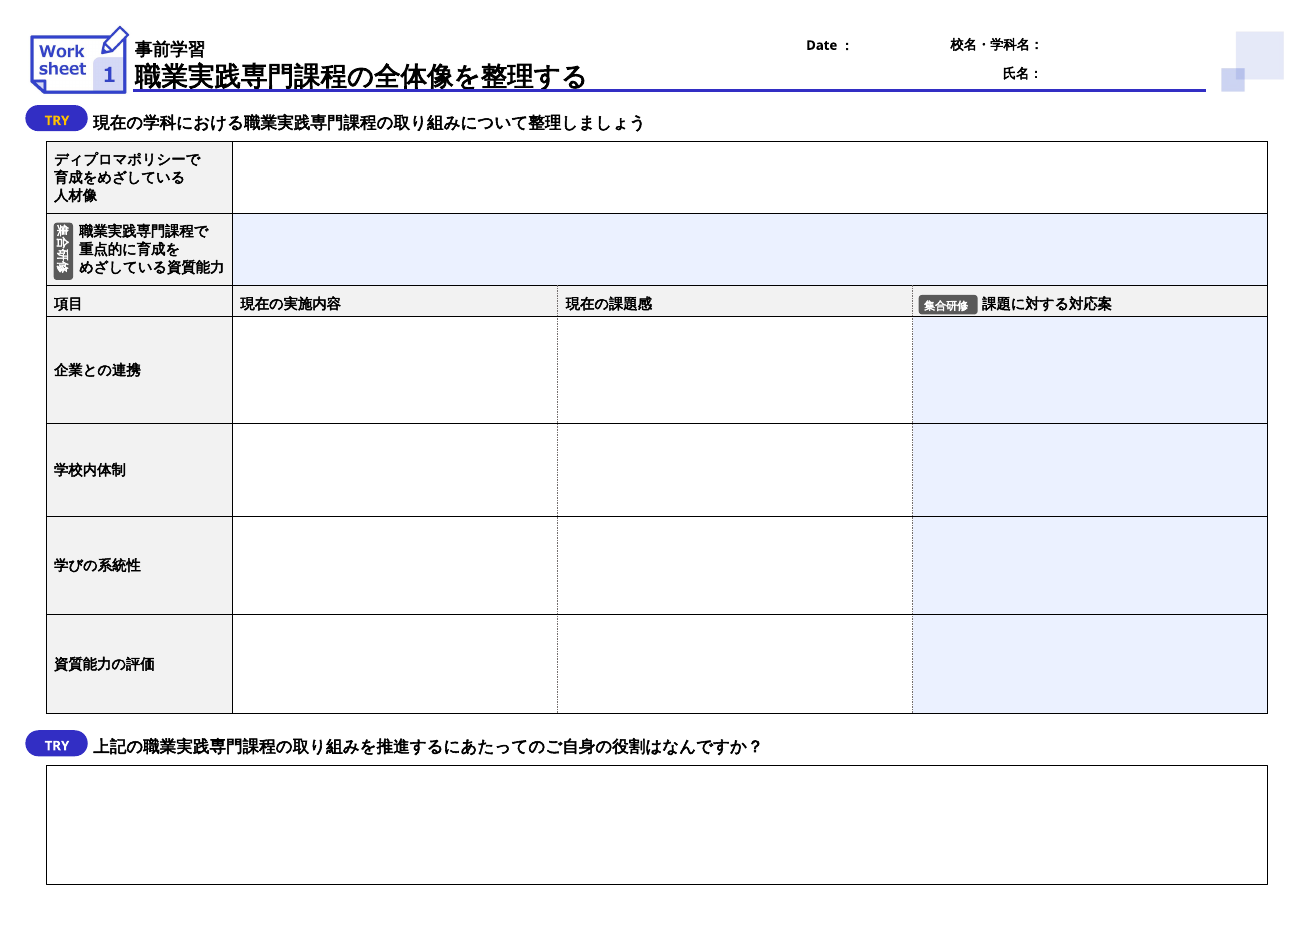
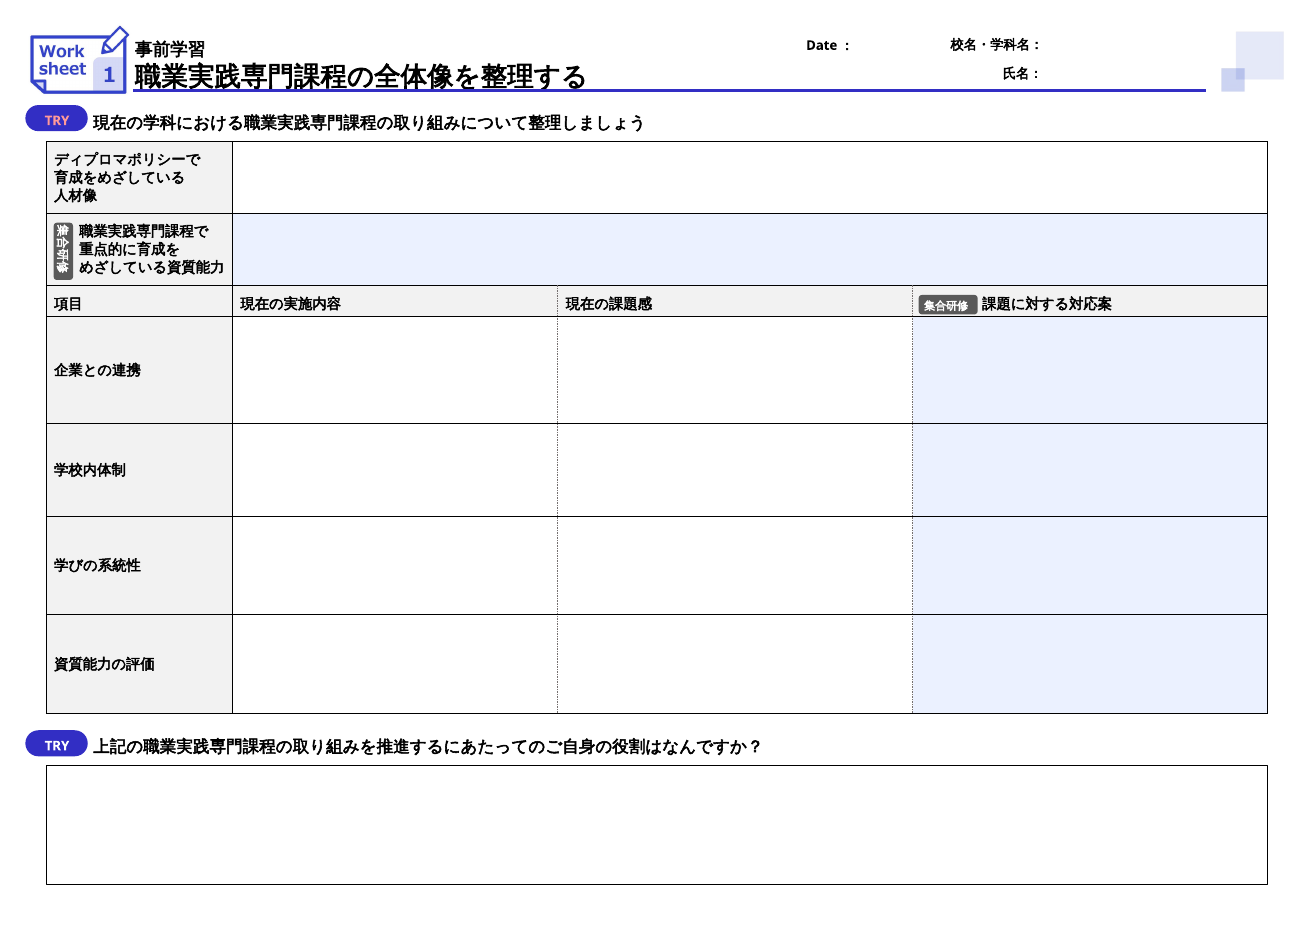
TRY colour: yellow -> pink (57, 121)
